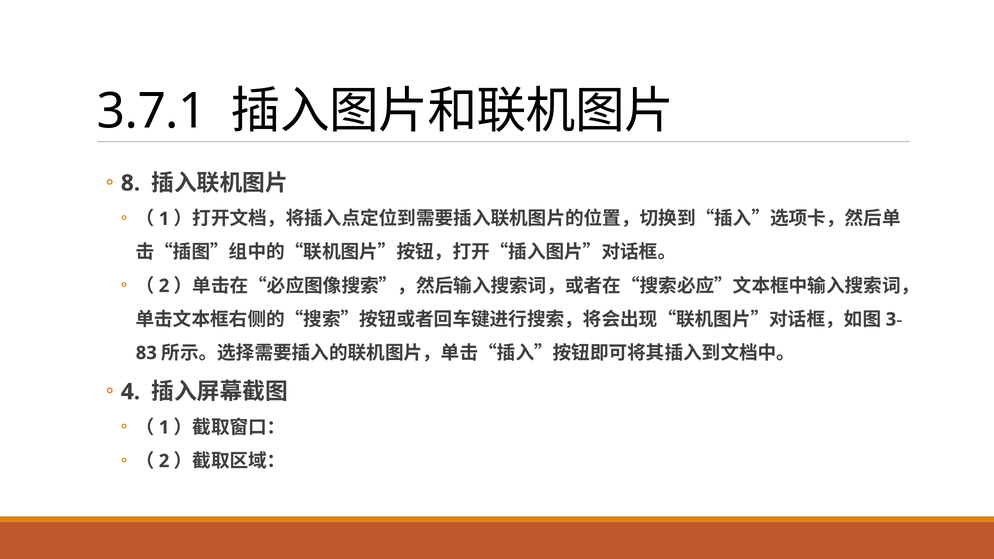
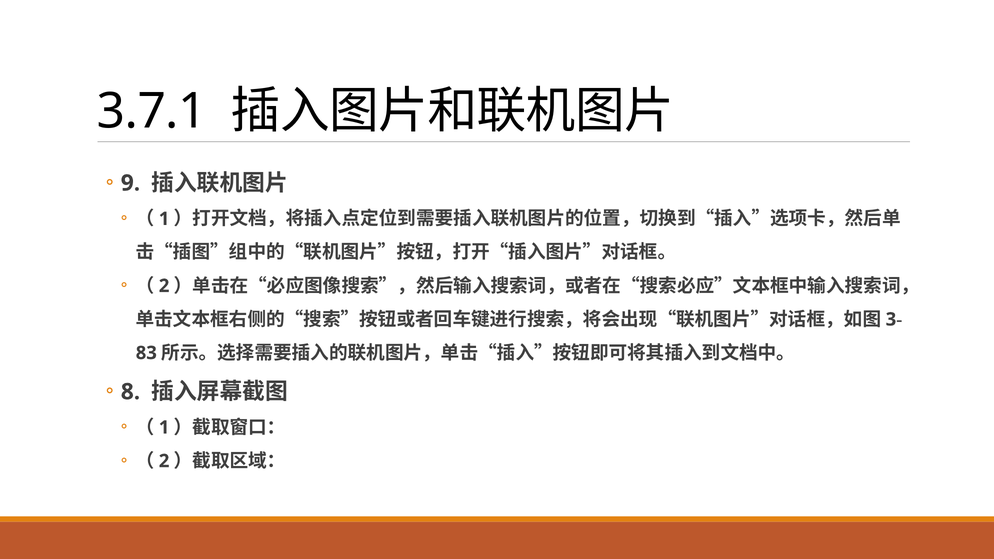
8: 8 -> 9 (130, 183)
4: 4 -> 8 (130, 392)
